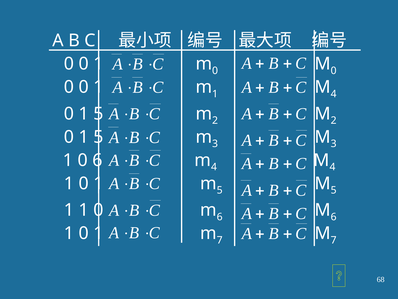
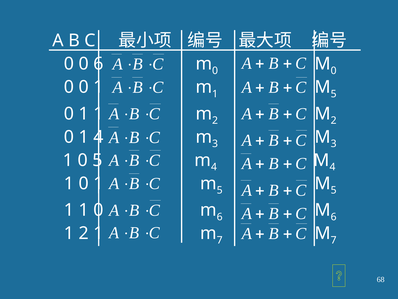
1: 1 -> 6 (98, 64)
4: 4 -> 5 (334, 94)
5: 5 -> 1 (98, 113)
5: 5 -> 4 (98, 137)
0 6: 6 -> 5 (97, 160)
0: 0 -> 2 (84, 233)
